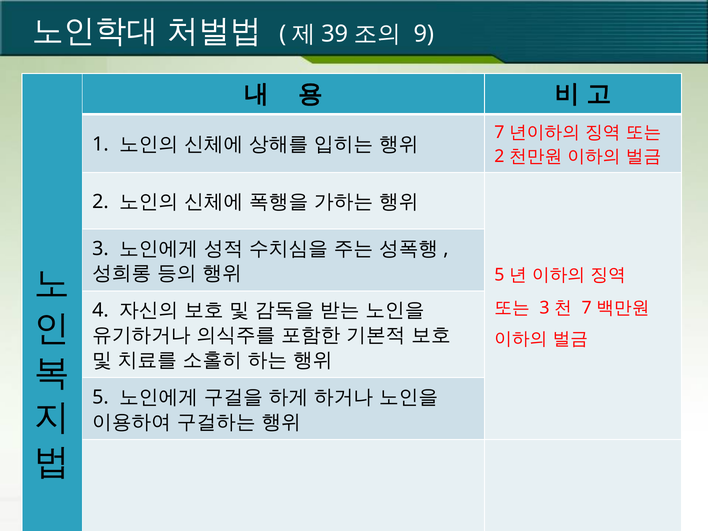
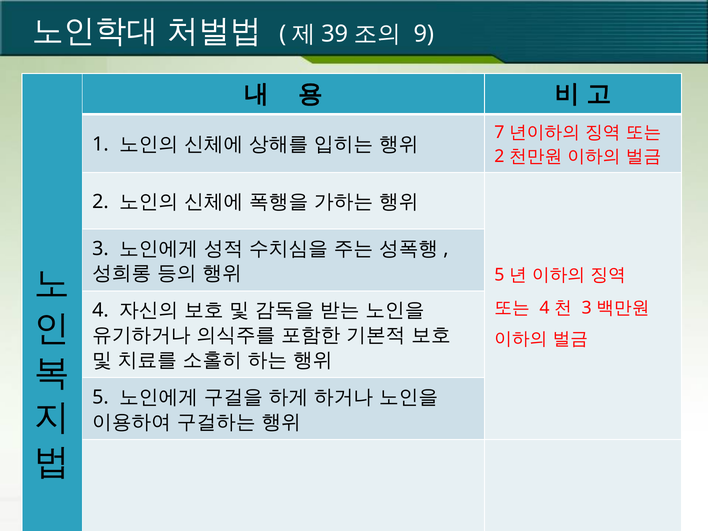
3: 3 -> 4 (544, 308)
7: 7 -> 3 (587, 308)
